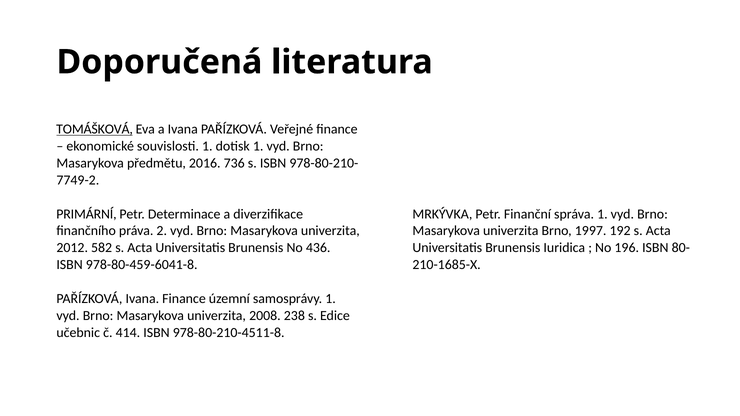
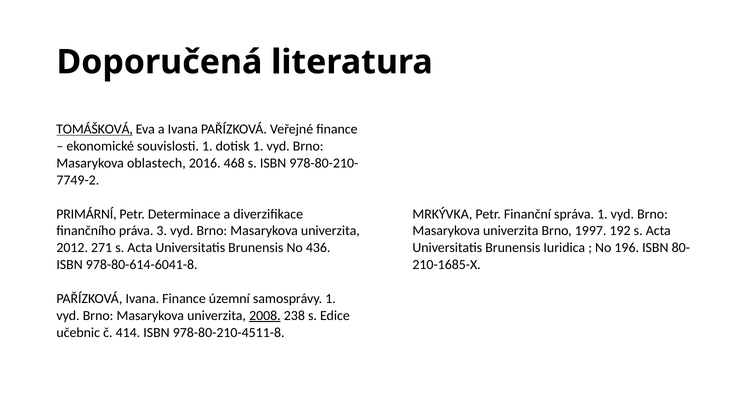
předmětu: předmětu -> oblastech (156, 163)
736: 736 -> 468 (234, 163)
2: 2 -> 3 (162, 231)
582: 582 -> 271 (102, 248)
978-80-459-6041-8: 978-80-459-6041-8 -> 978-80-614-6041-8 (142, 265)
2008 underline: none -> present (265, 316)
